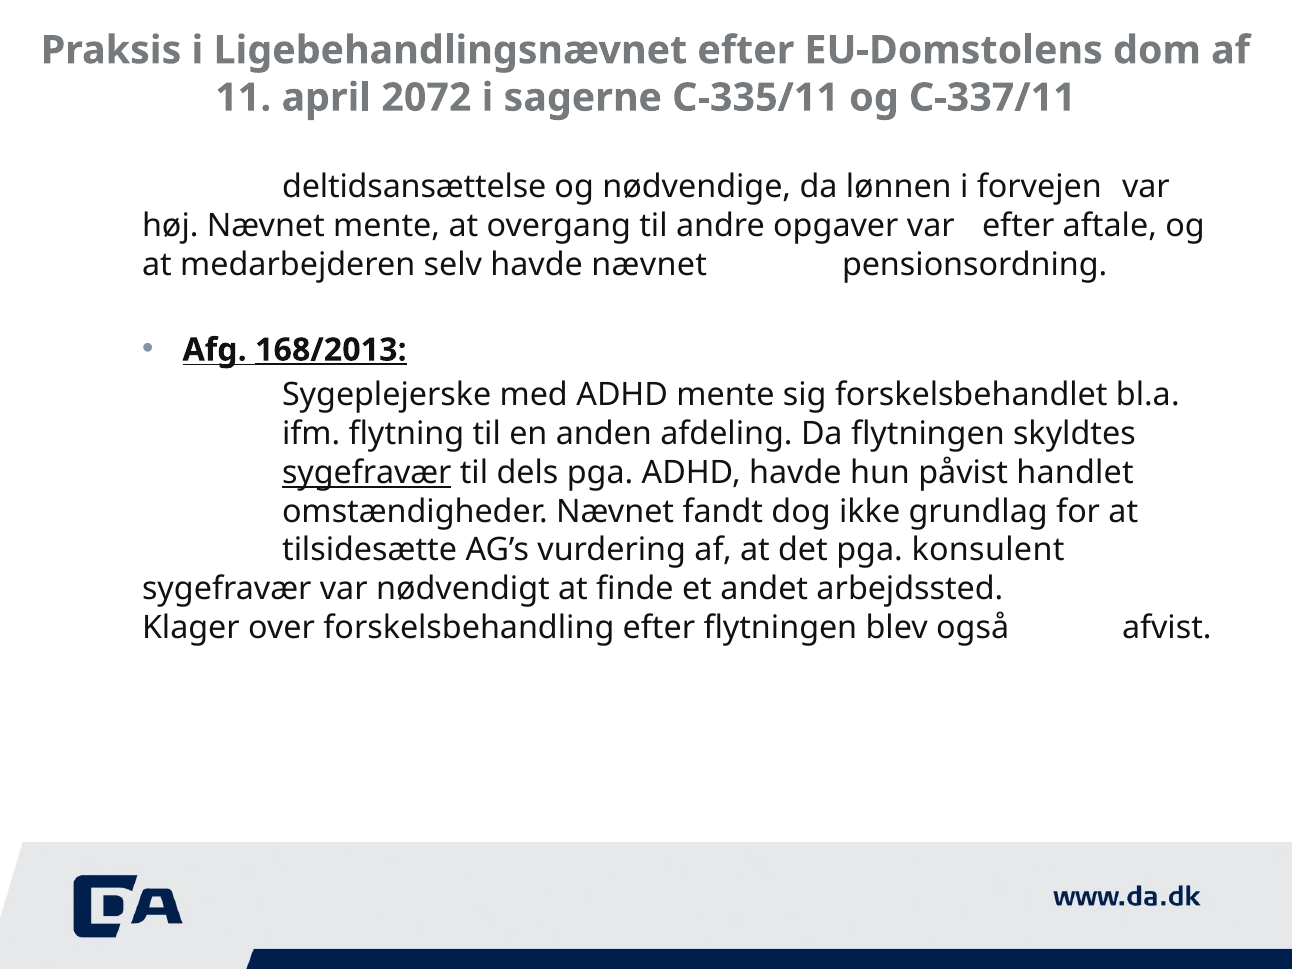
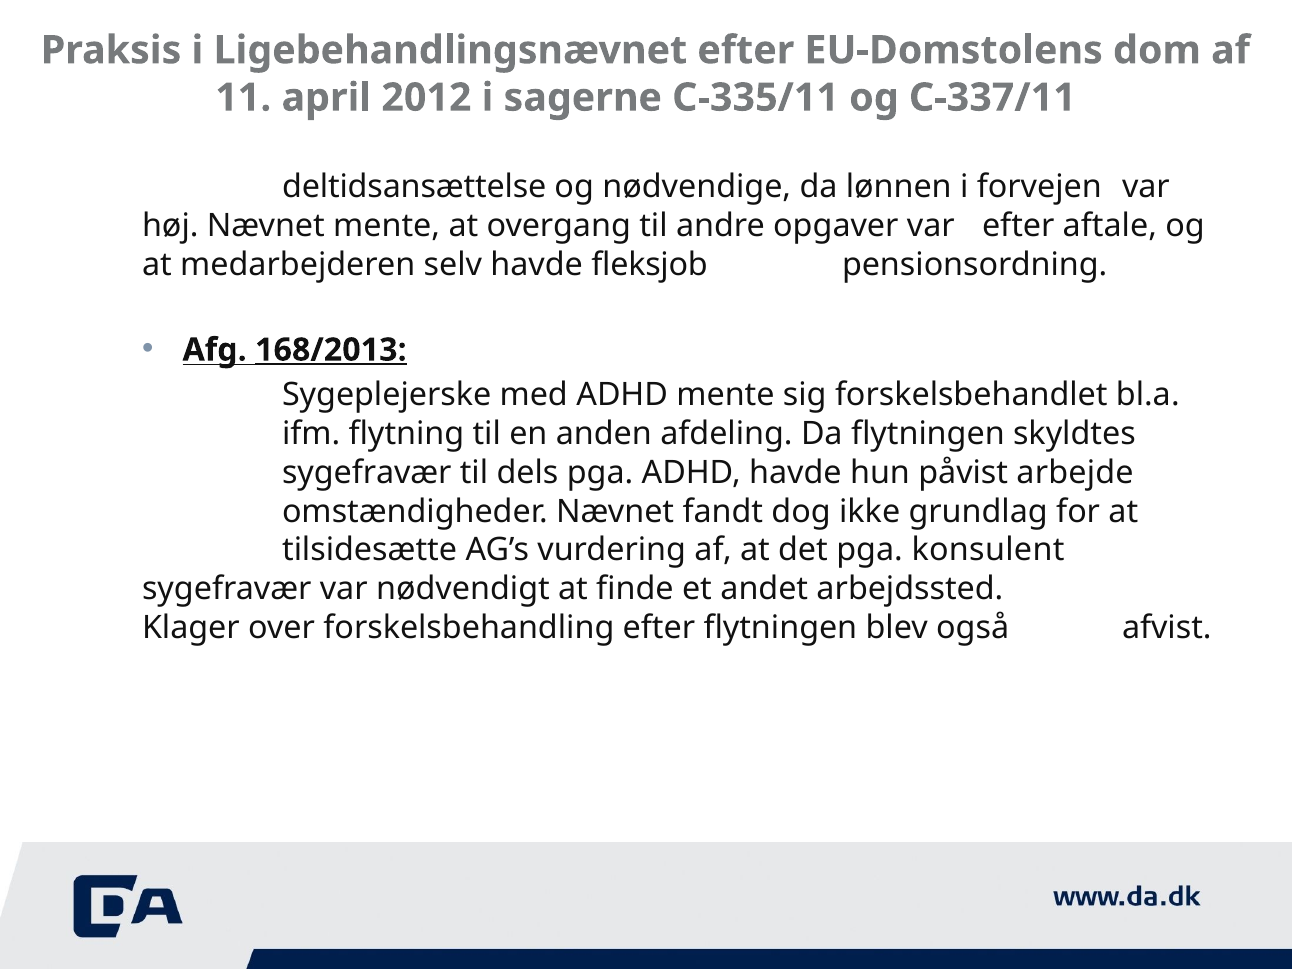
2072: 2072 -> 2012 (426, 98)
havde nævnet: nævnet -> fleksjob (650, 265)
sygefravær underline: present -> none (367, 473)
handlet: handlet -> arbejde (1075, 473)
